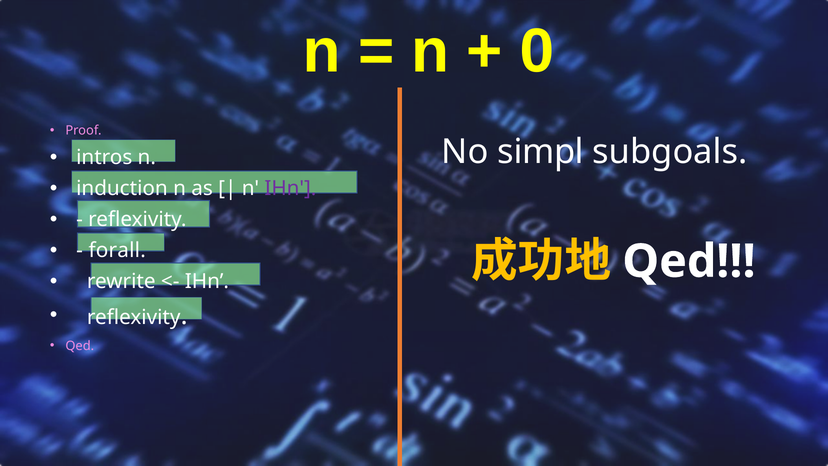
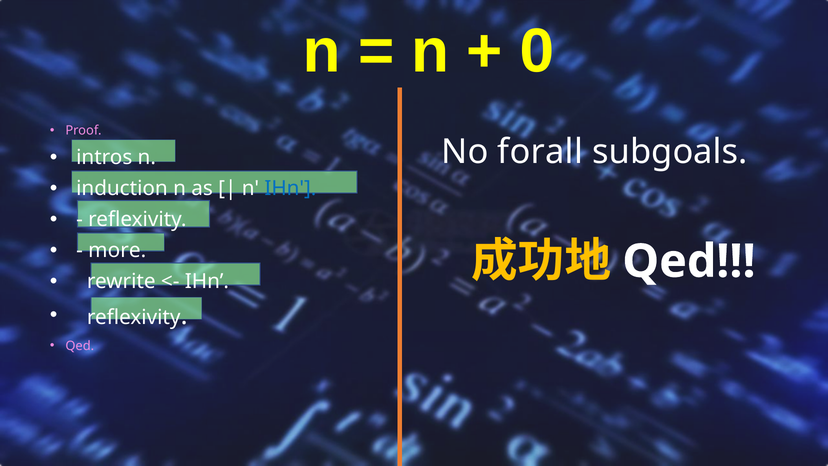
simpl: simpl -> forall (540, 152)
IHn colour: purple -> blue (290, 188)
forall: forall -> more (117, 250)
